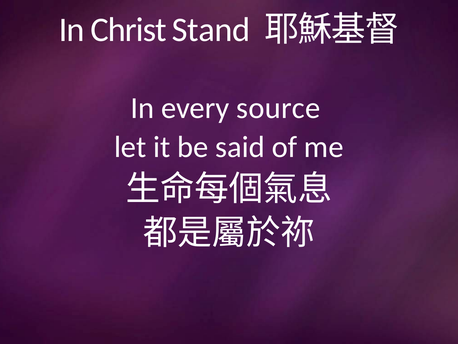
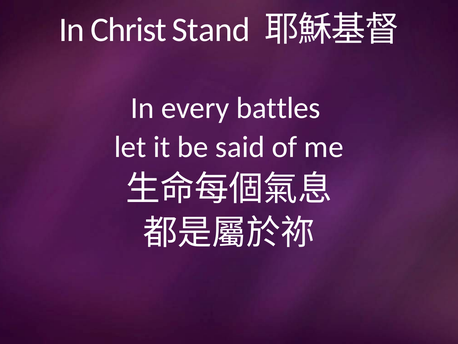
source: source -> battles (278, 108)
